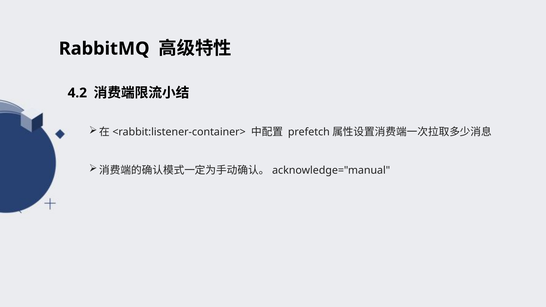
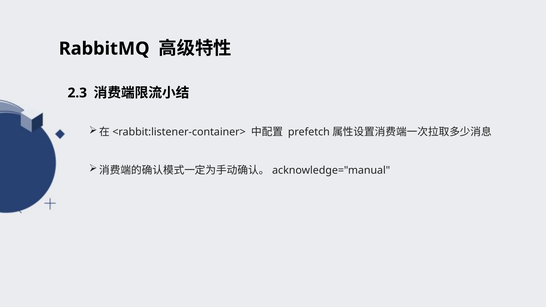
4.2: 4.2 -> 2.3 (77, 93)
